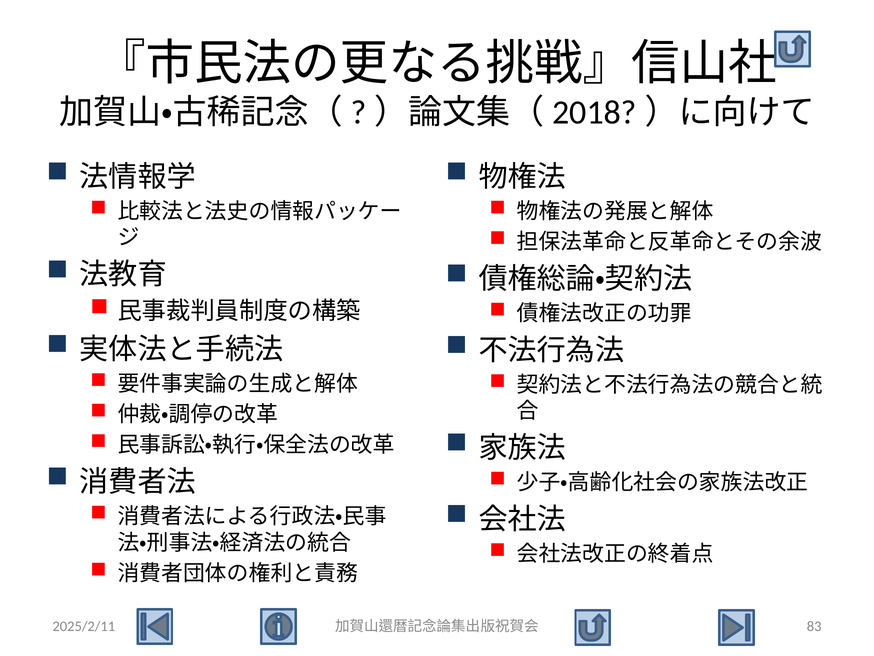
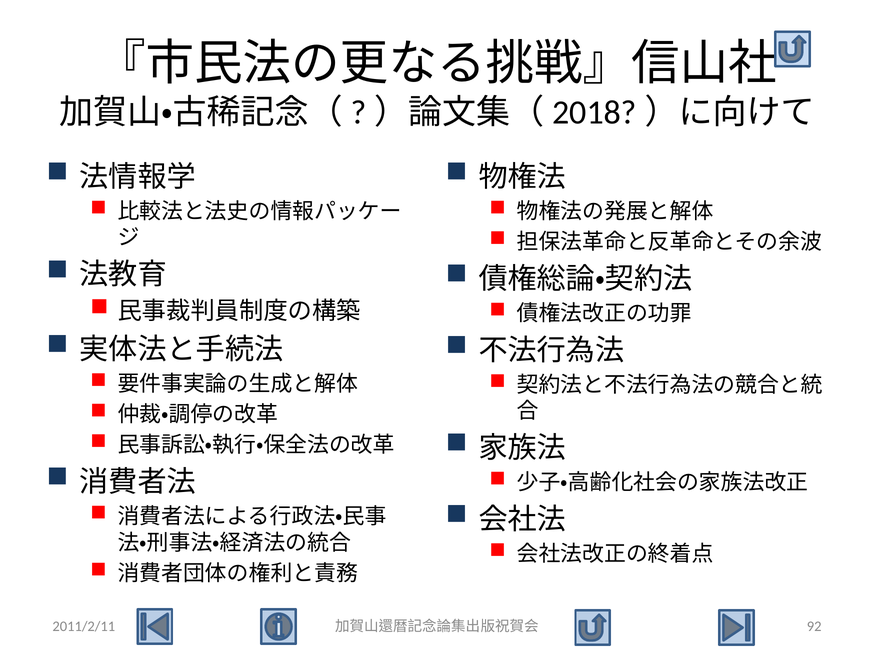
2025/2/11: 2025/2/11 -> 2011/2/11 (84, 626)
83: 83 -> 92 (814, 626)
